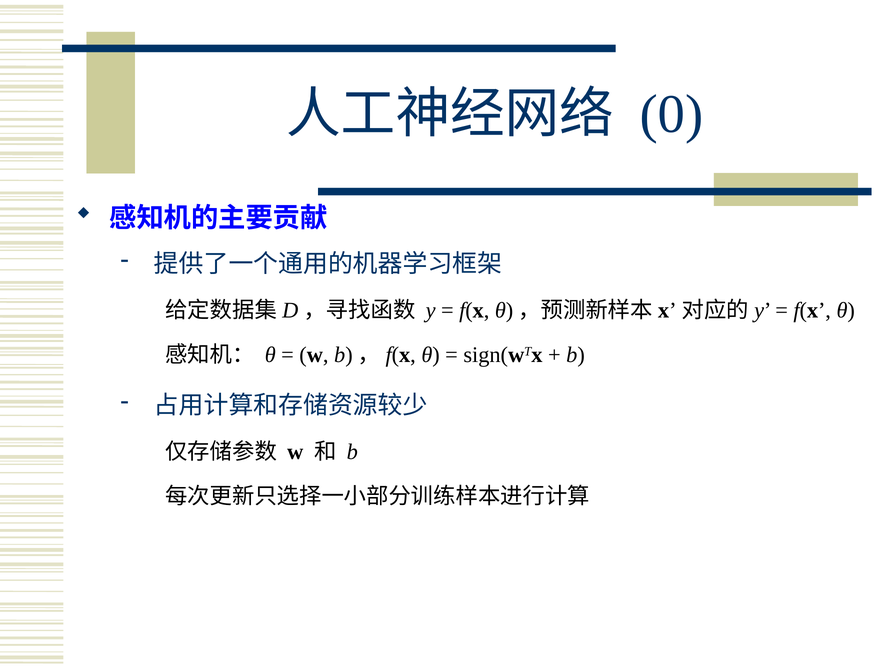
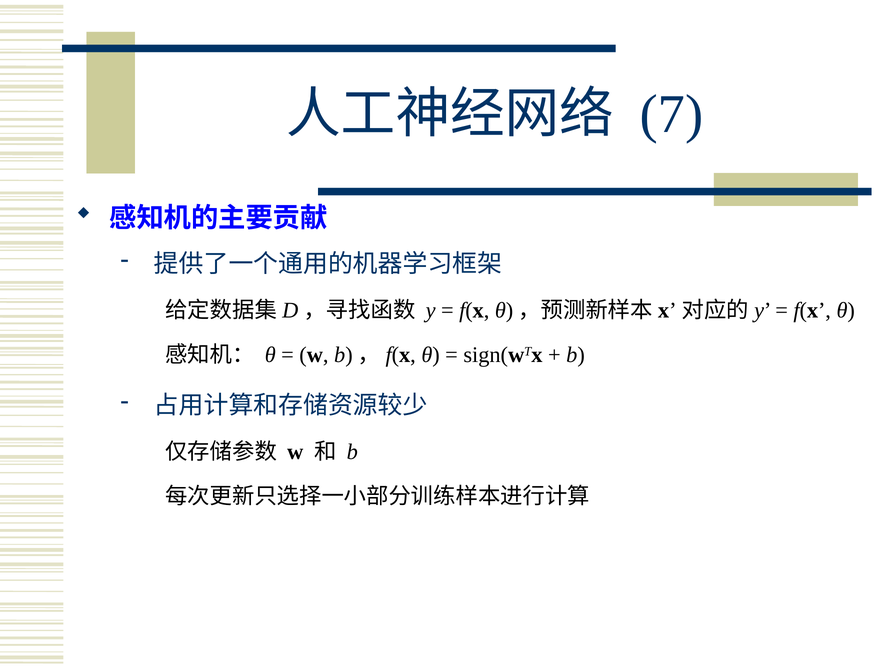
0: 0 -> 7 (671, 114)
